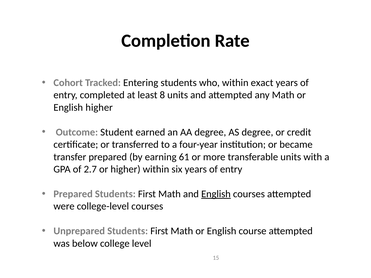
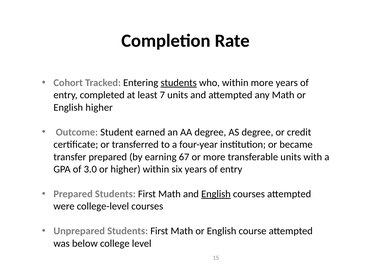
students underline: none -> present (179, 83)
within exact: exact -> more (262, 83)
8: 8 -> 7 (162, 95)
61: 61 -> 67 (184, 157)
2.7: 2.7 -> 3.0 (90, 169)
